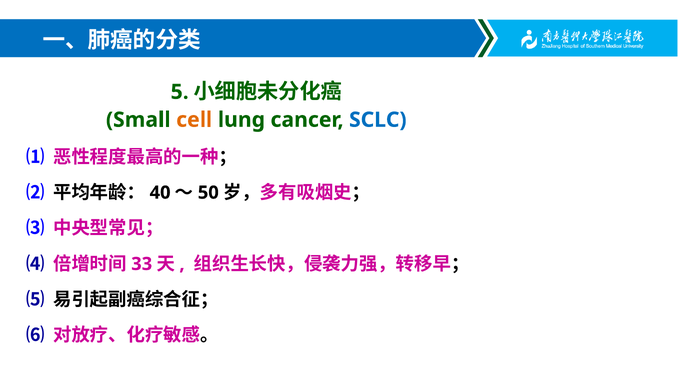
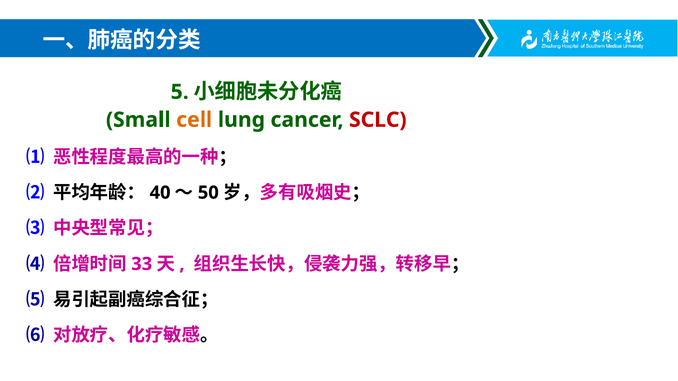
SCLC colour: blue -> red (378, 120)
